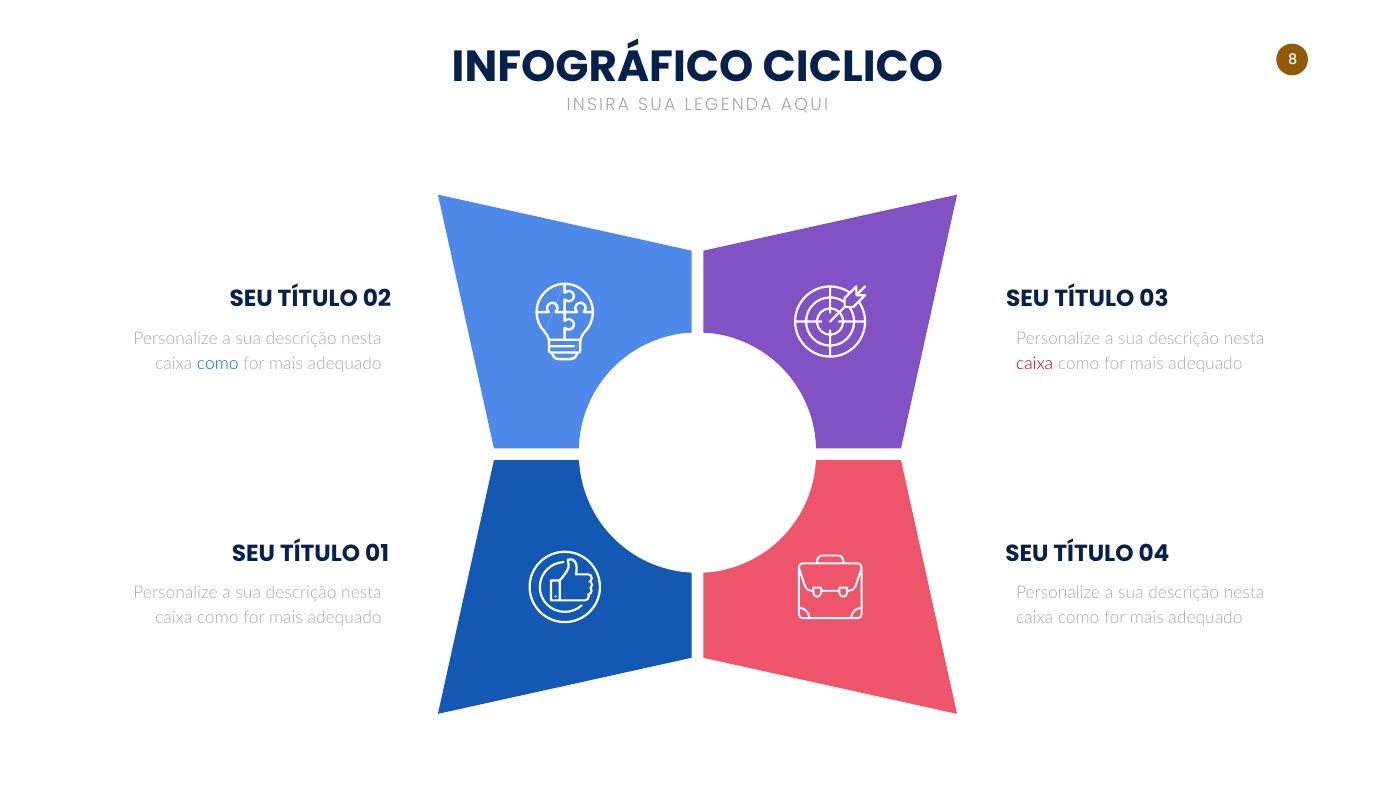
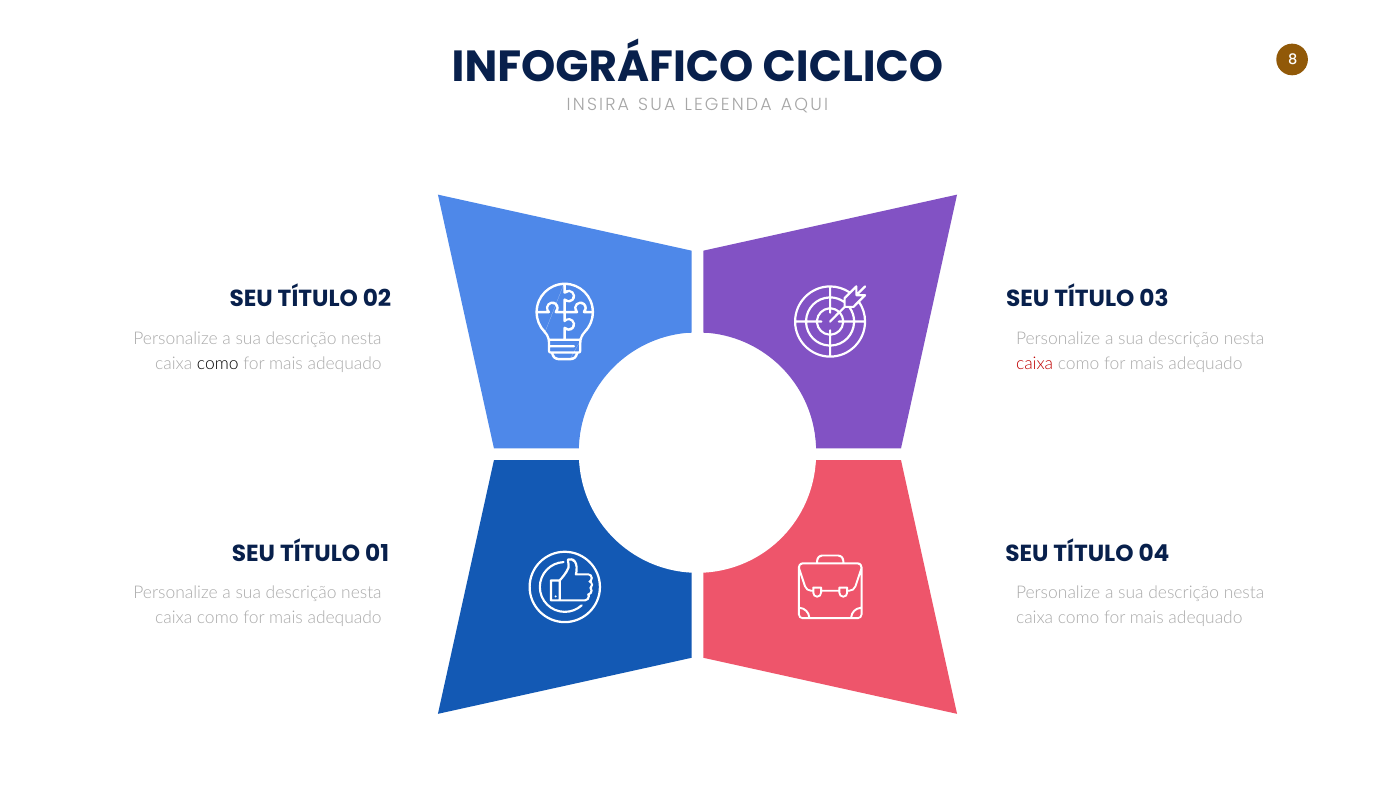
como colour: blue -> black (218, 364)
